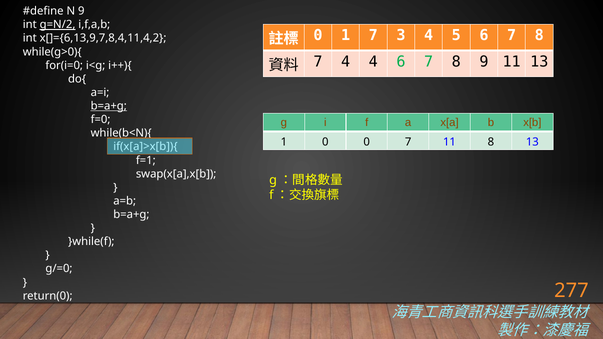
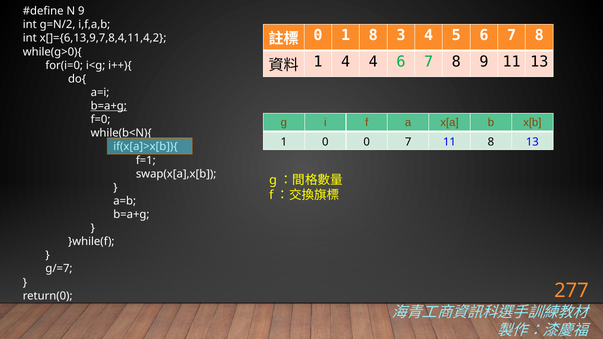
g=N/2 underline: present -> none (58, 25)
1 7: 7 -> 8 (373, 35)
7: 7 -> 1 (318, 62)
g/=0: g/=0 -> g/=7 (59, 269)
